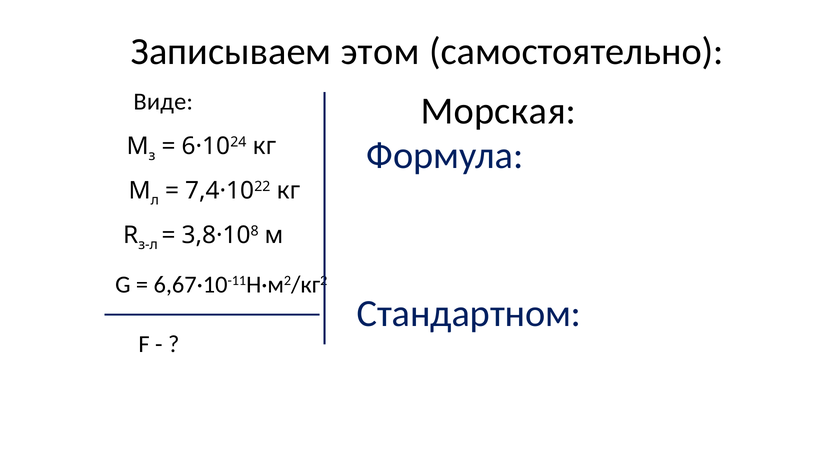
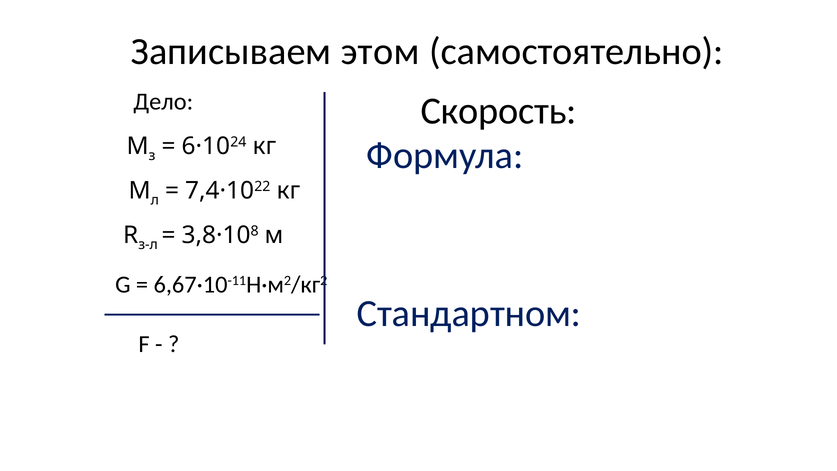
Виде: Виде -> Дело (163, 102)
Морская: Морская -> Скорость (499, 111)
